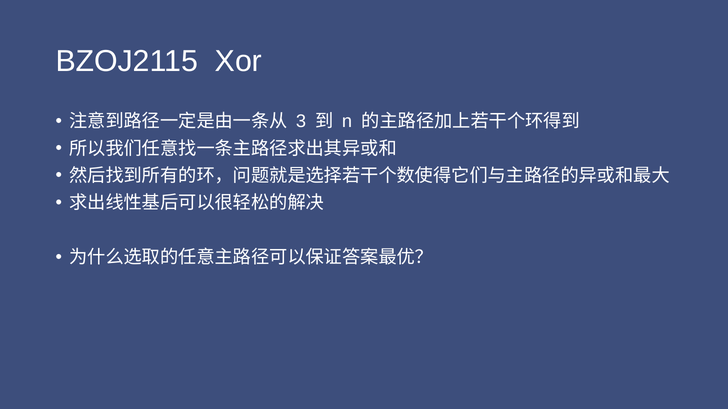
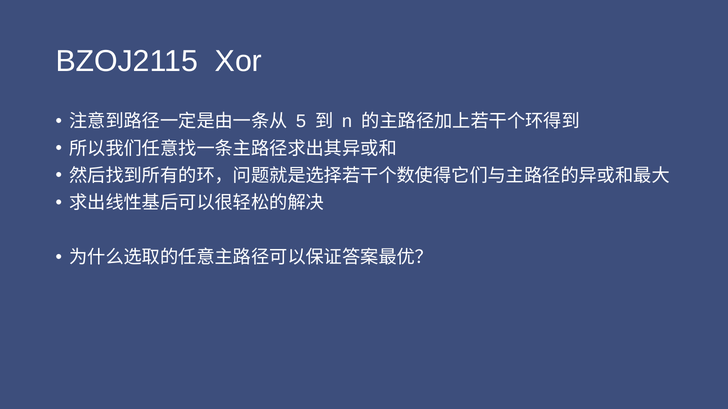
3: 3 -> 5 (301, 121)
